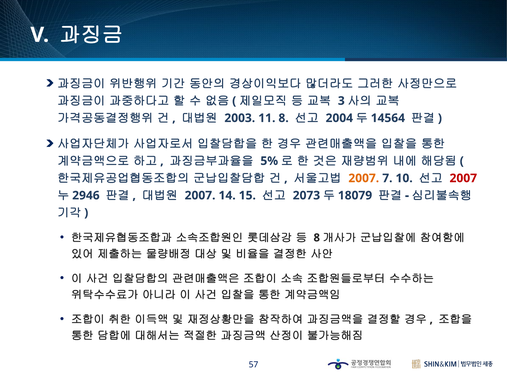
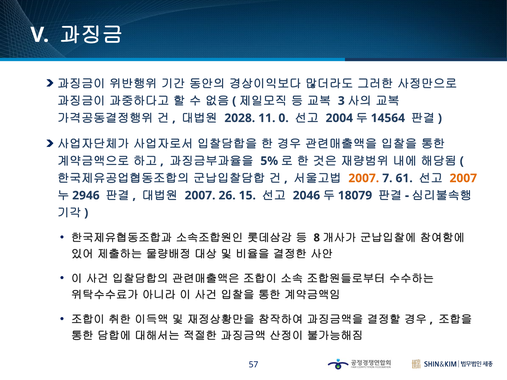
2003: 2003 -> 2028 (240, 118)
11 8: 8 -> 0 (284, 118)
10: 10 -> 61 (404, 178)
2007 colour: red -> orange (463, 178)
14: 14 -> 26 (227, 196)
2073: 2073 -> 2046 (306, 196)
